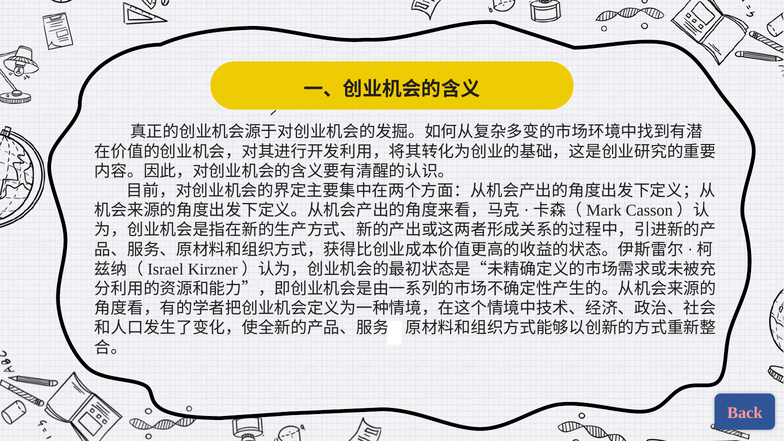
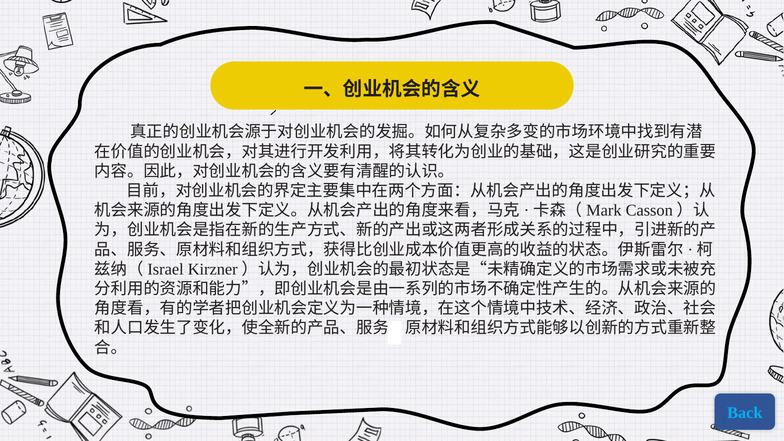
Back colour: pink -> light blue (745, 413)
